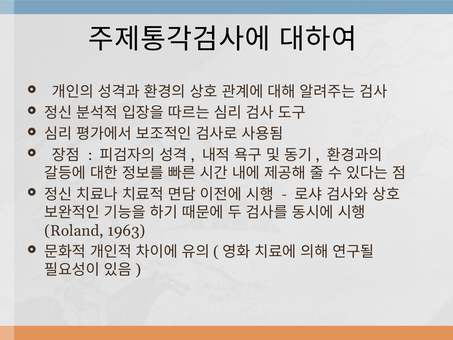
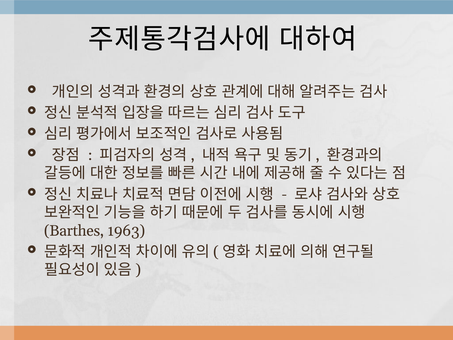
Roland: Roland -> Barthes (74, 231)
